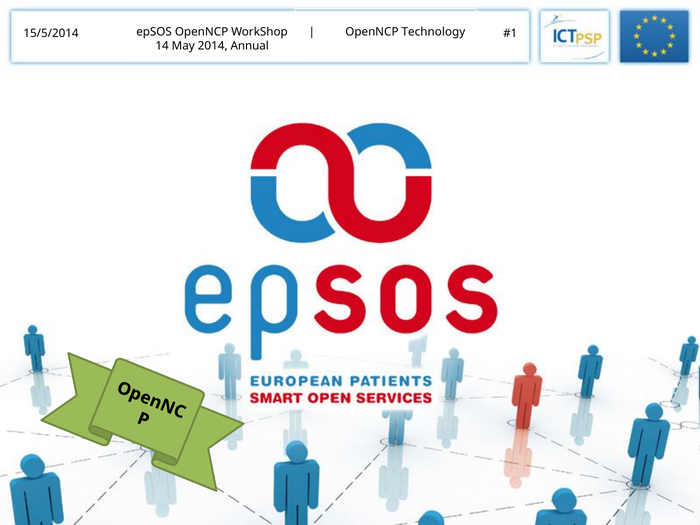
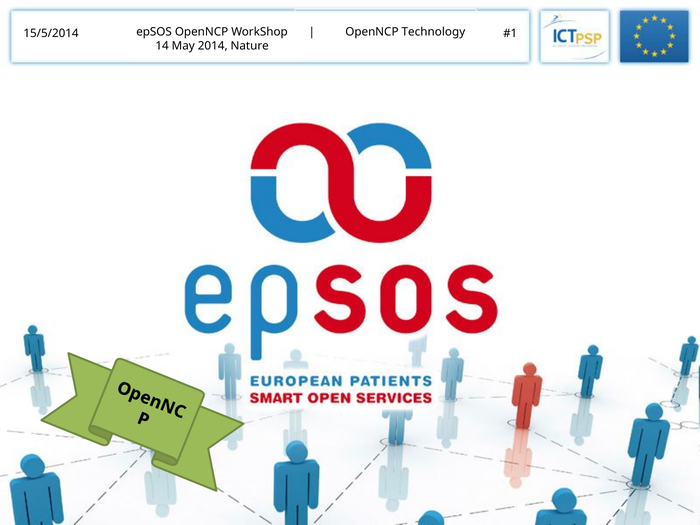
Annual: Annual -> Nature (250, 46)
